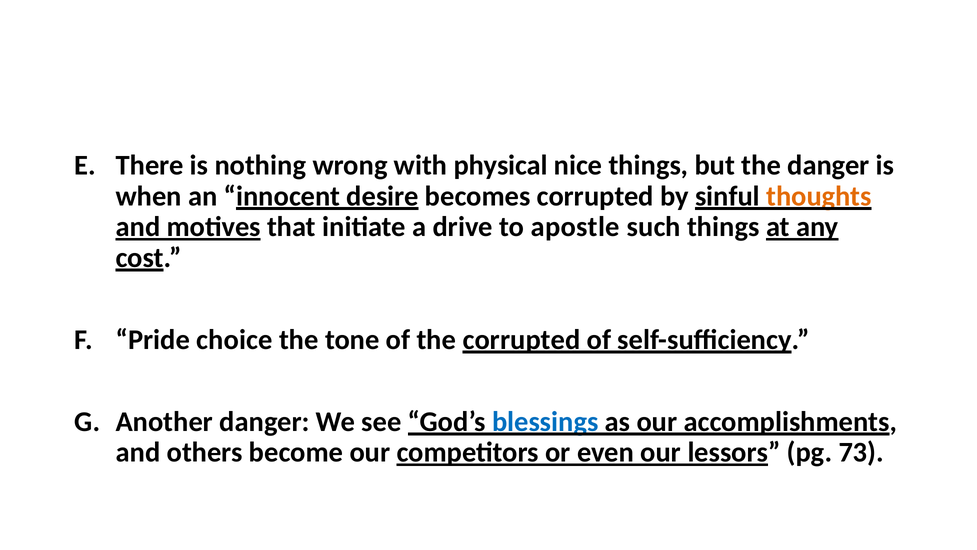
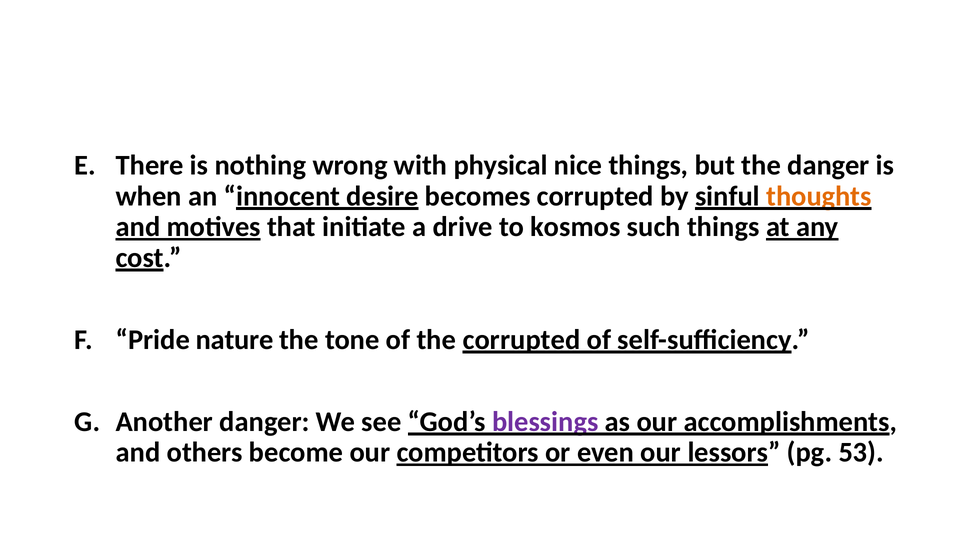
apostle: apostle -> kosmos (575, 227)
choice: choice -> nature (235, 339)
blessings colour: blue -> purple (545, 421)
73: 73 -> 53 (861, 452)
